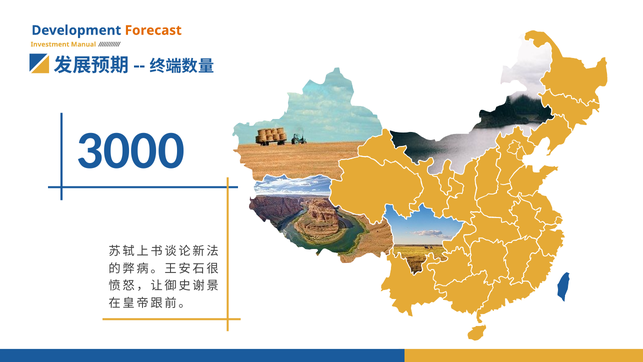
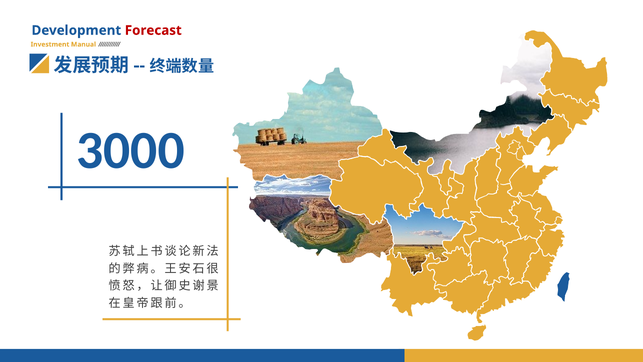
Forecast colour: orange -> red (153, 30)
